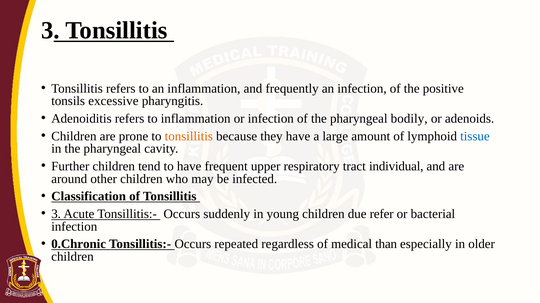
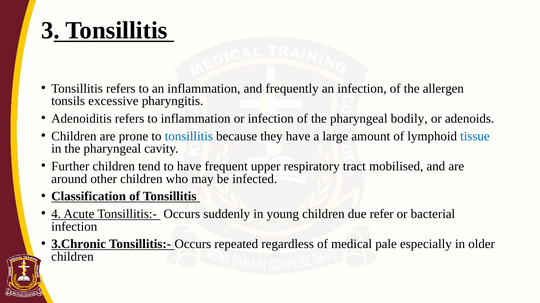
positive: positive -> allergen (443, 89)
tonsillitis colour: orange -> blue (189, 136)
individual: individual -> mobilised (396, 167)
3: 3 -> 4 (56, 214)
0.Chronic: 0.Chronic -> 3.Chronic (79, 245)
than: than -> pale (386, 245)
